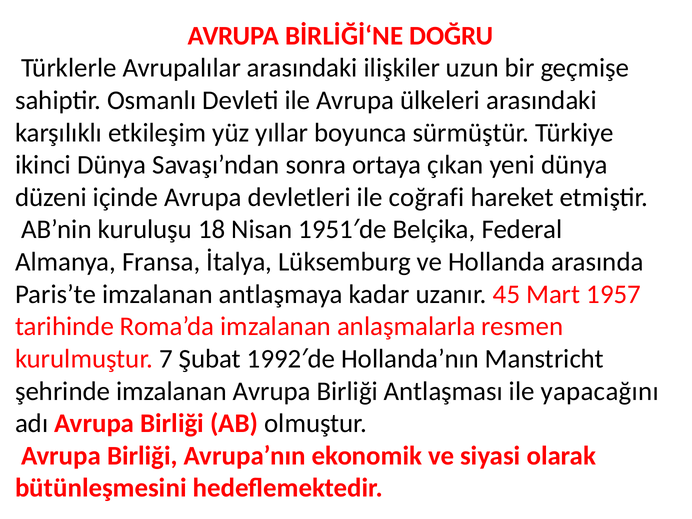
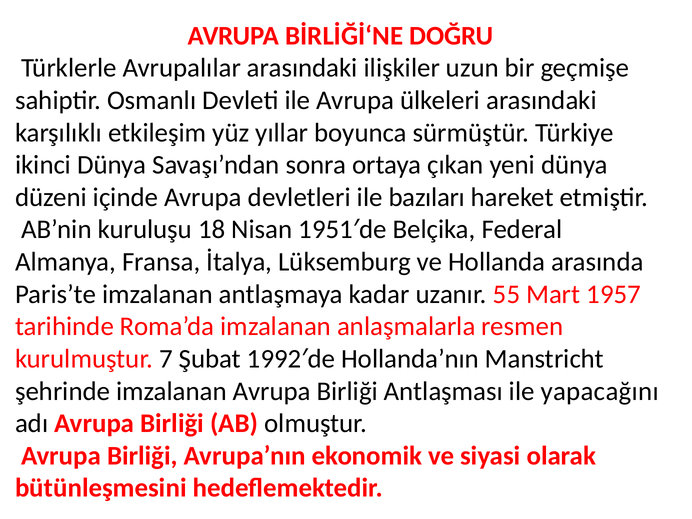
coğrafi: coğrafi -> bazıları (427, 197)
45: 45 -> 55 (507, 294)
